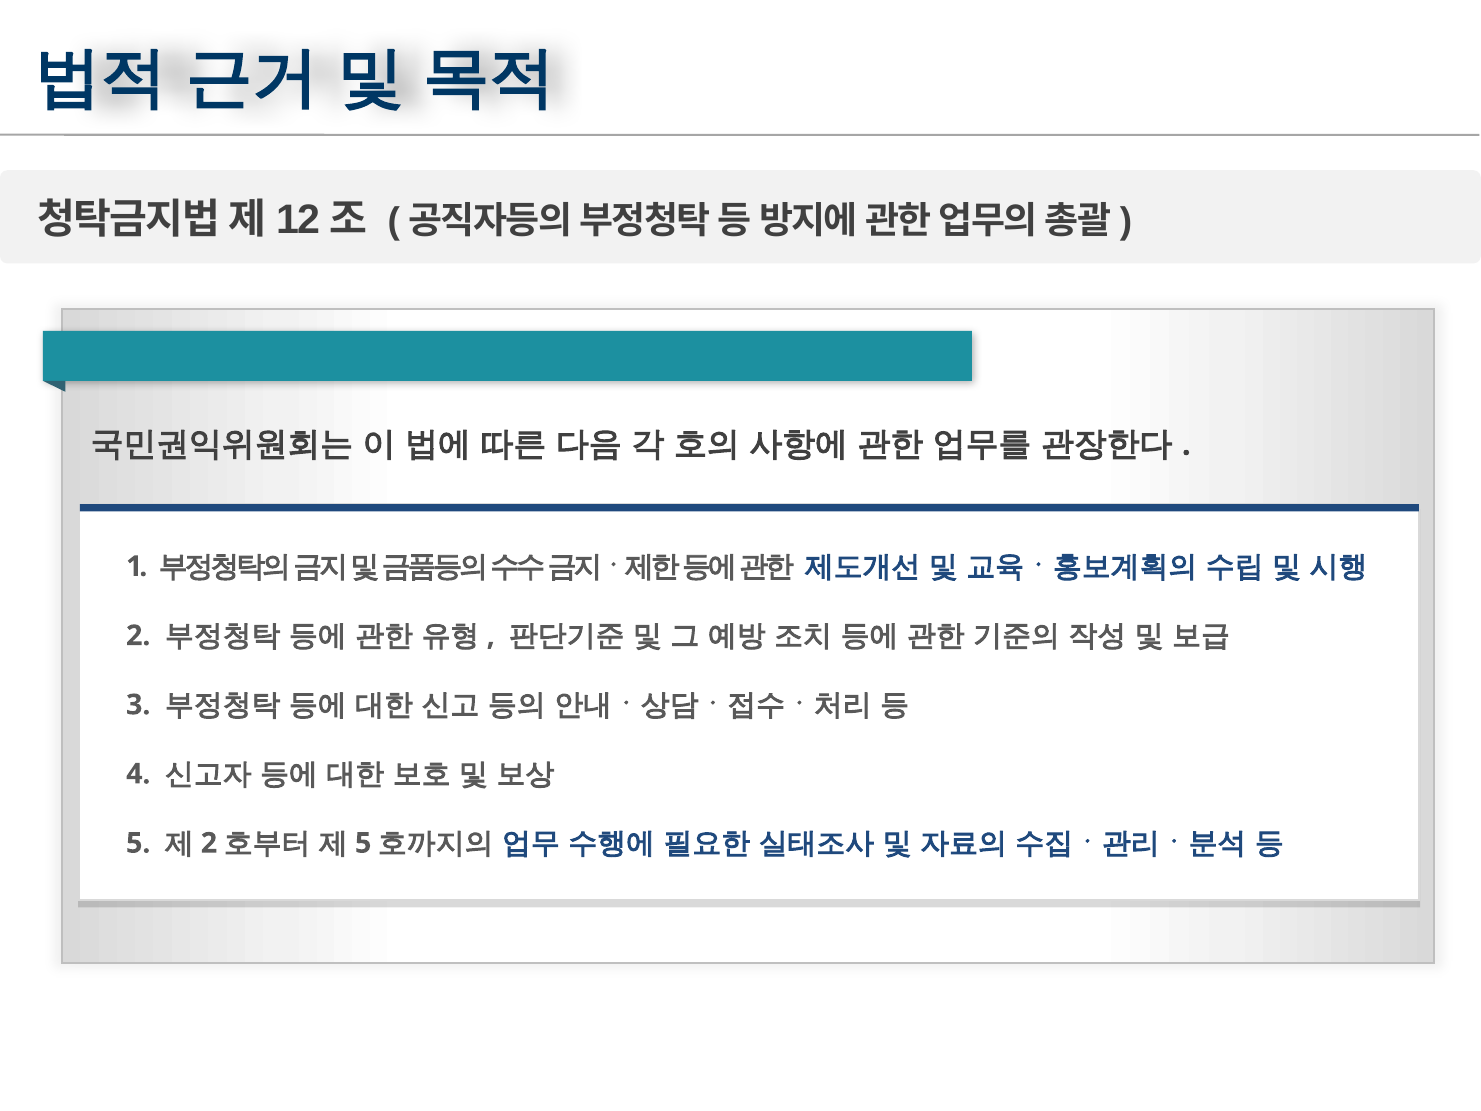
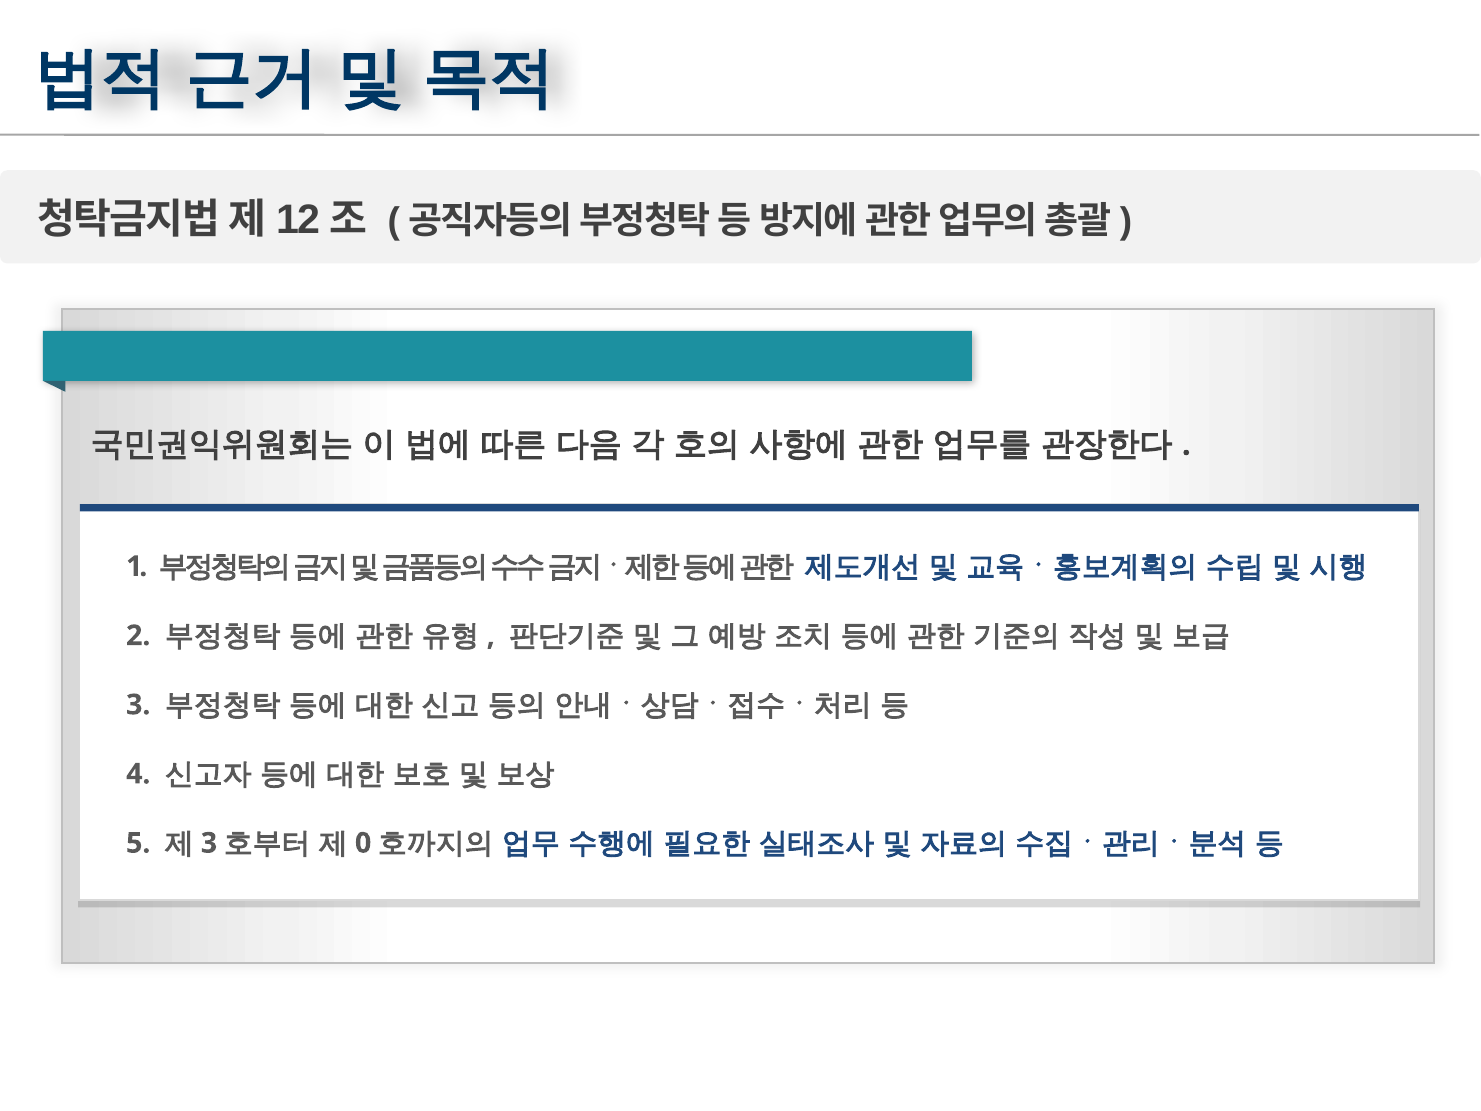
2: 2 -> 3 (209, 843)
5: 5 -> 0 (363, 843)
